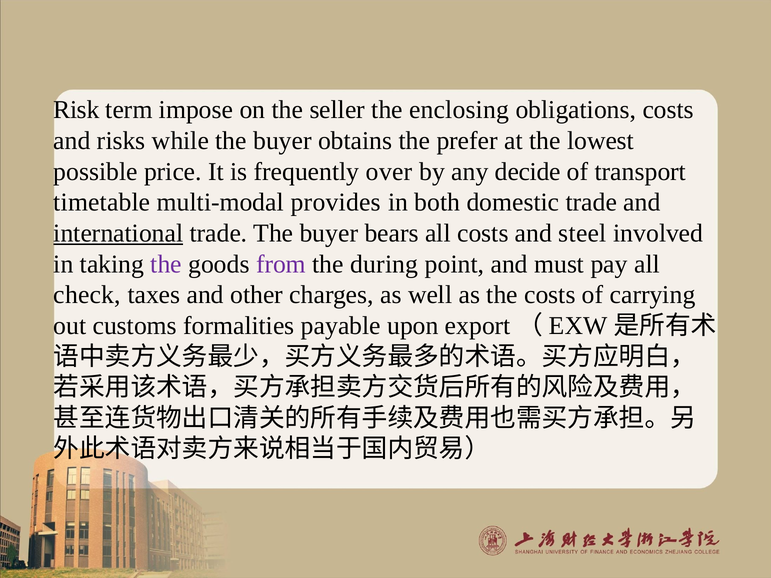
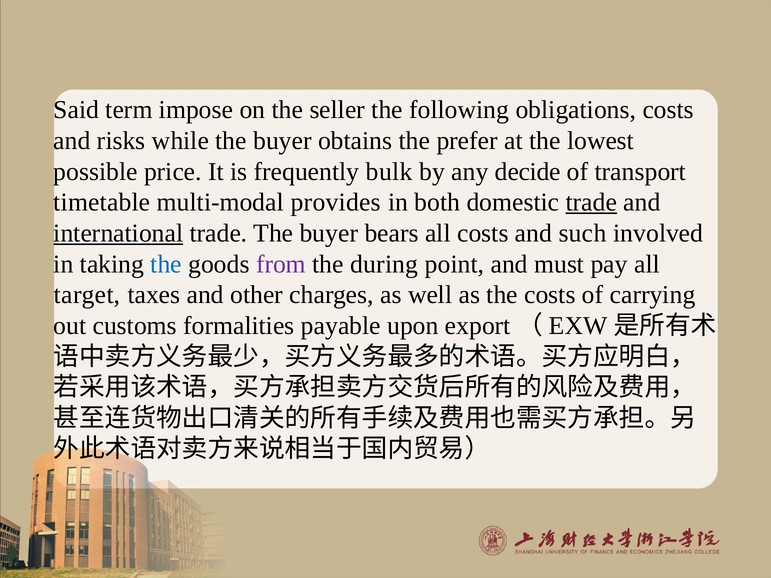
Risk: Risk -> Said (76, 110)
enclosing: enclosing -> following (459, 110)
over: over -> bulk (389, 172)
trade underline: none -> present (591, 202)
steel: steel -> such (583, 233)
the colour: purple -> blue (166, 264)
check: check -> target (87, 295)
